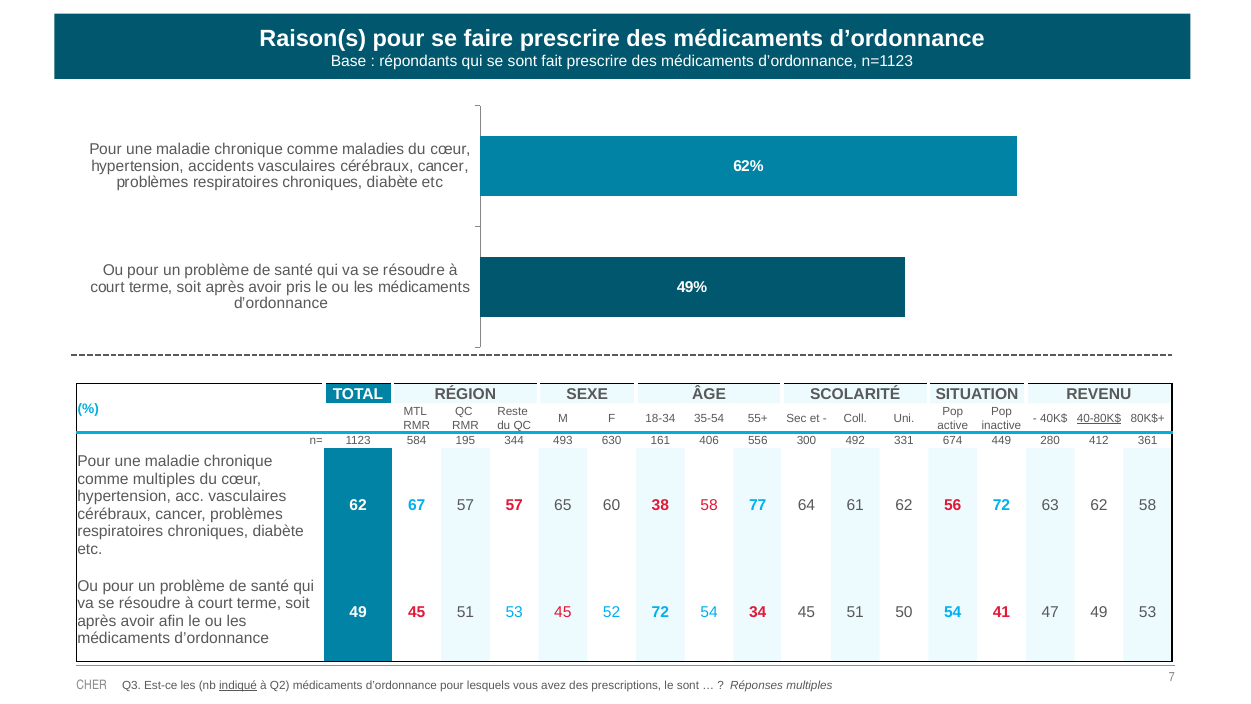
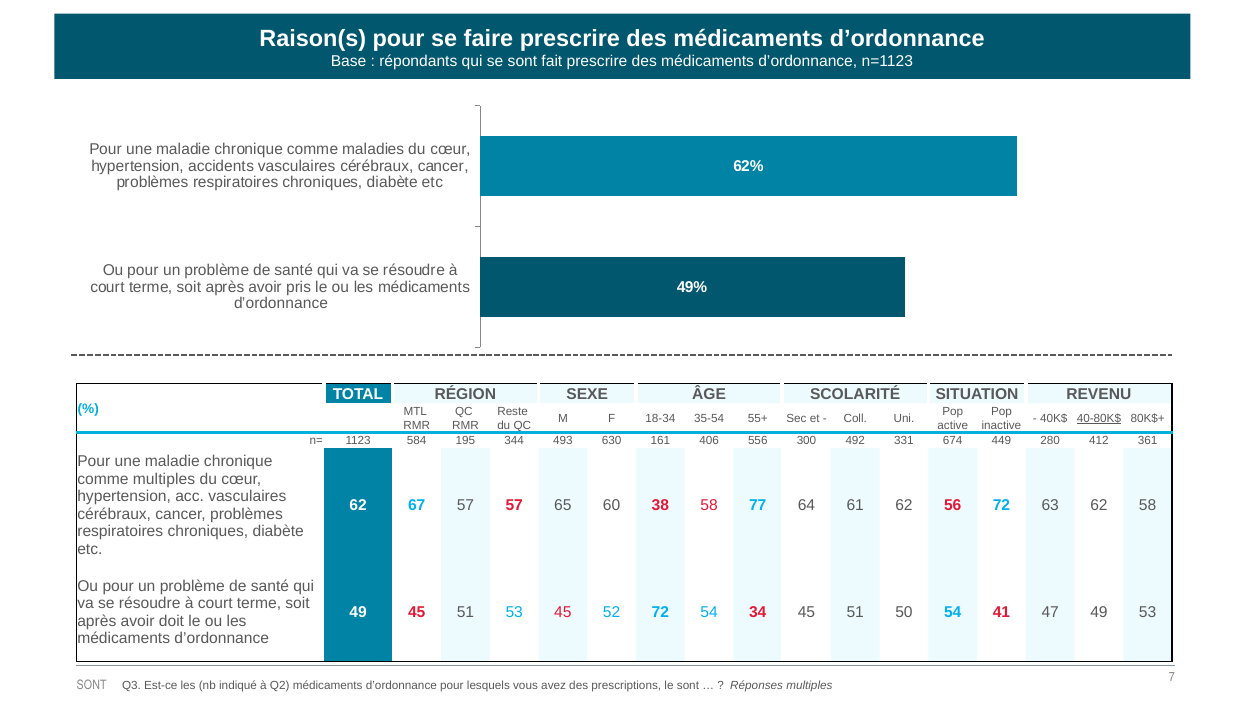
afin: afin -> doit (171, 621)
CHER: CHER -> SONT (92, 685)
indiqué underline: present -> none (238, 685)
